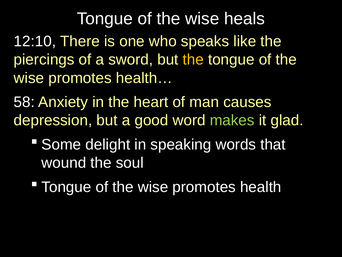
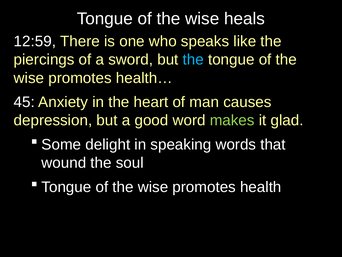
12:10: 12:10 -> 12:59 (35, 41)
the colour: yellow -> light blue (193, 60)
58: 58 -> 45 (24, 102)
